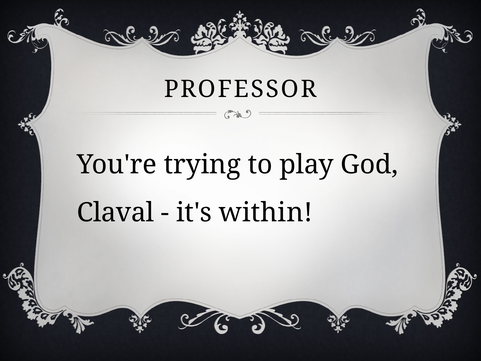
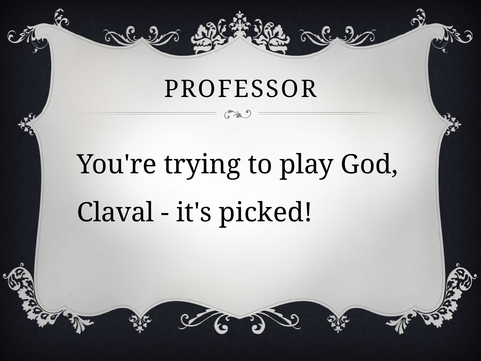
within: within -> picked (266, 213)
